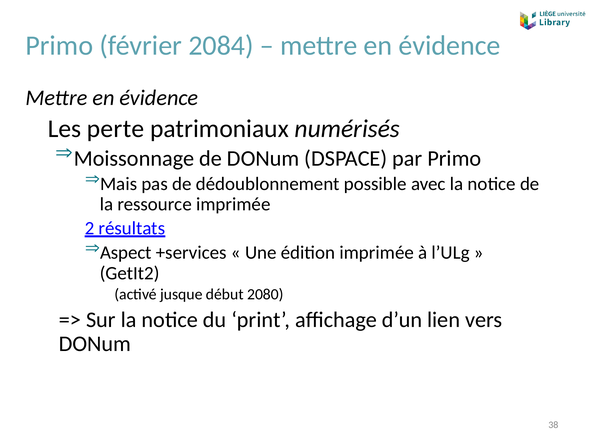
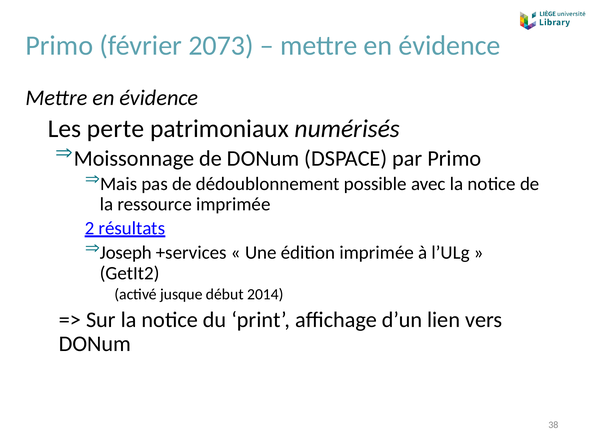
2084: 2084 -> 2073 (221, 46)
Aspect: Aspect -> Joseph (126, 253)
2080: 2080 -> 2014 (265, 295)
